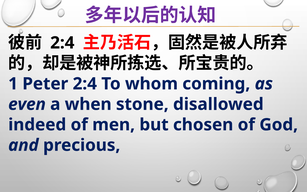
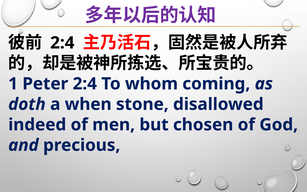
even: even -> doth (27, 104)
